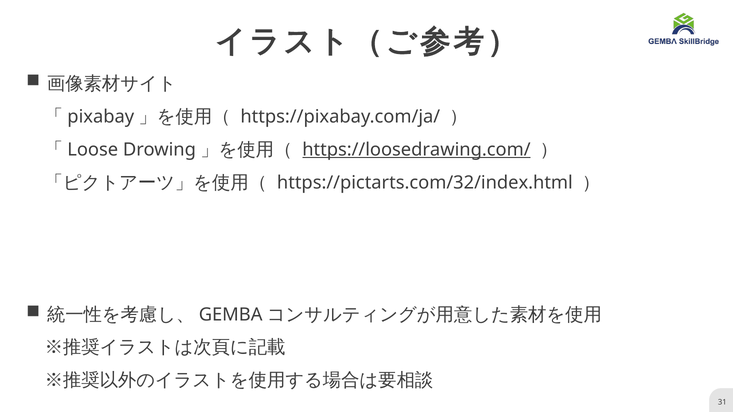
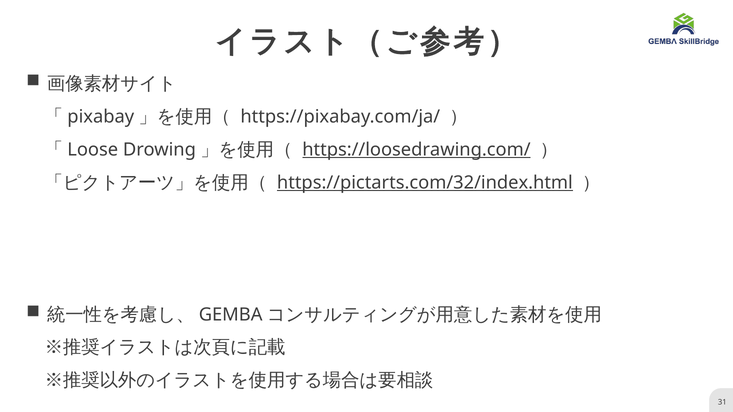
https://pictarts.com/32/index.html underline: none -> present (425, 183)
